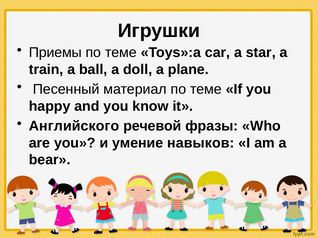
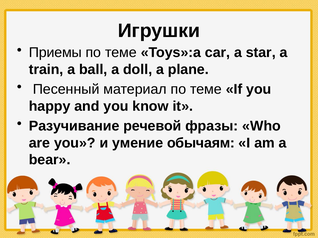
Английского: Английского -> Разучивание (74, 126)
навыков: навыков -> обычаям (201, 143)
